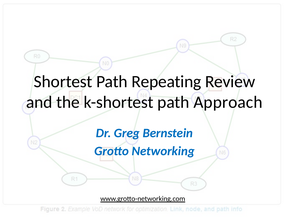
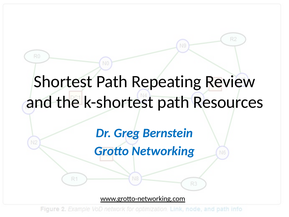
Approach: Approach -> Resources (228, 102)
